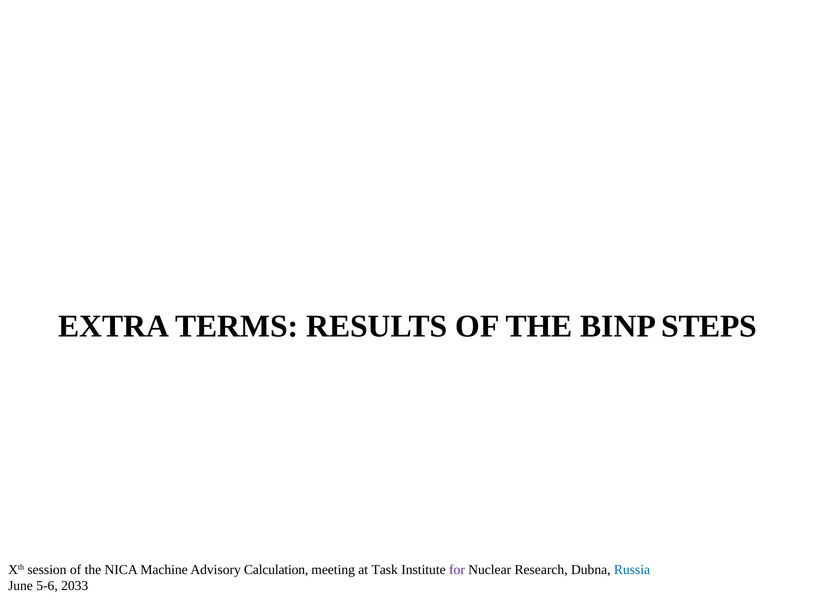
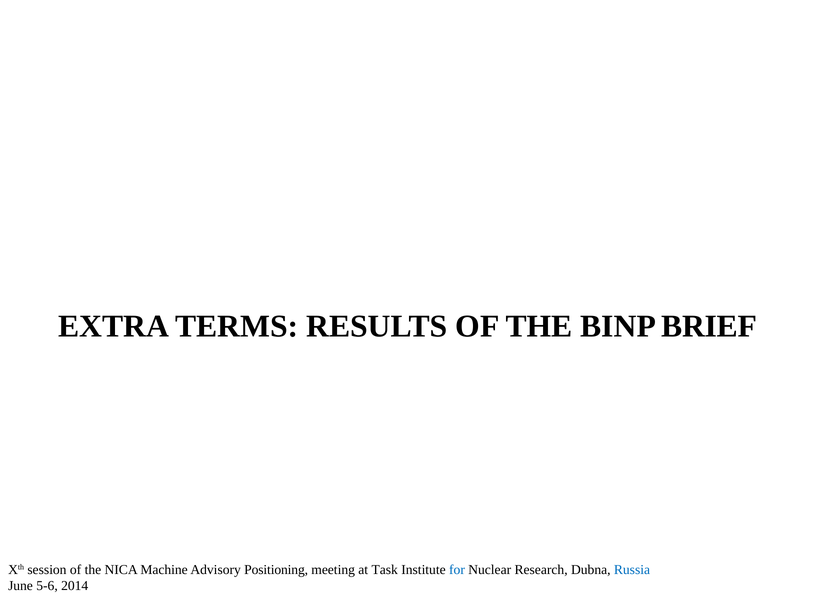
STEPS: STEPS -> BRIEF (709, 326)
Calculation: Calculation -> Positioning (276, 570)
for colour: purple -> blue (457, 570)
2033: 2033 -> 2014 (75, 586)
